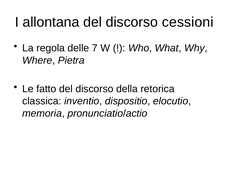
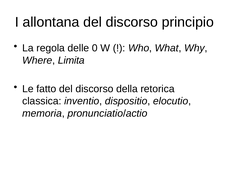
cessioni: cessioni -> principio (188, 22)
7: 7 -> 0 (95, 48)
Pietra: Pietra -> Limita (71, 60)
